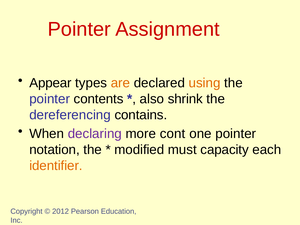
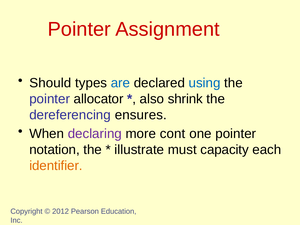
Appear: Appear -> Should (50, 83)
are colour: orange -> blue (120, 83)
using colour: orange -> blue (205, 83)
contents: contents -> allocator (99, 99)
contains: contains -> ensures (141, 115)
modified: modified -> illustrate (139, 150)
